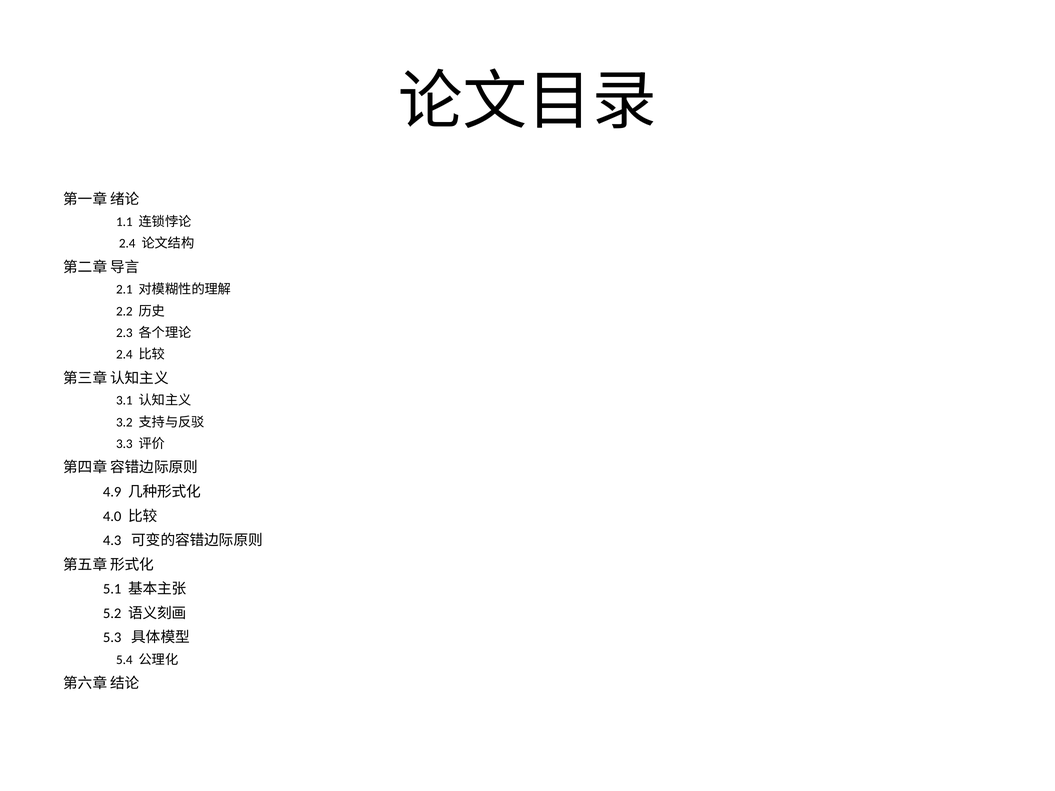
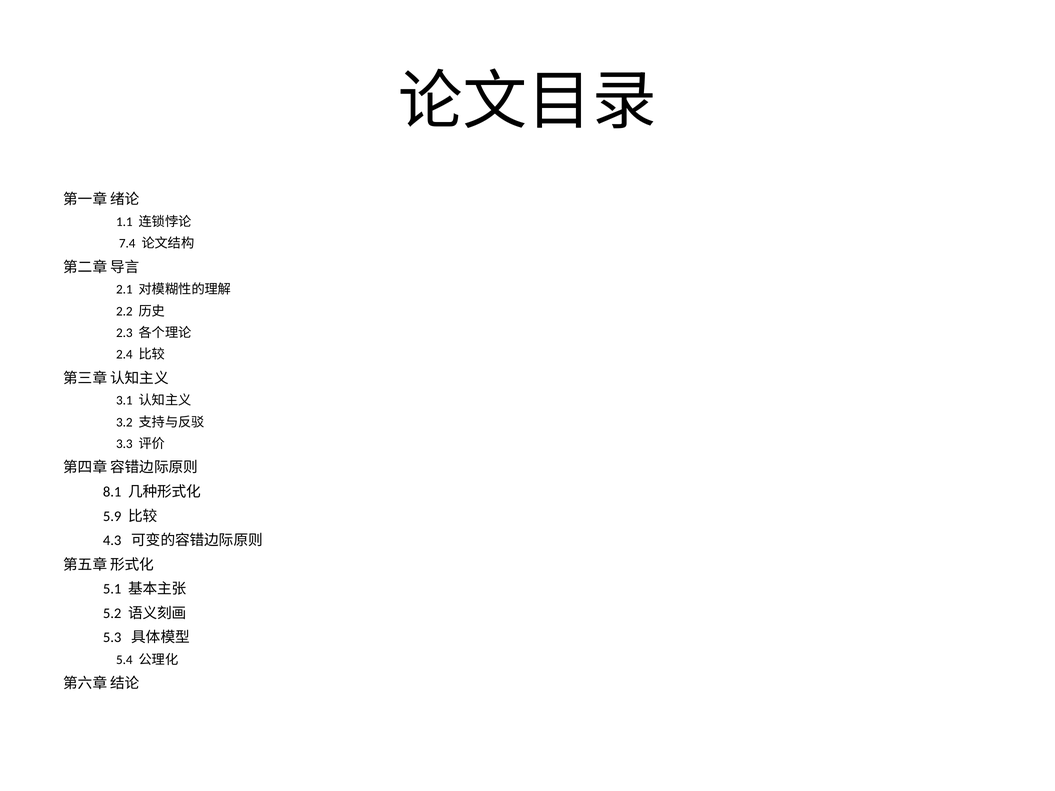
2.4: 2.4 -> 7.4 (127, 244)
4.9: 4.9 -> 8.1 (112, 492)
4.0: 4.0 -> 5.9 (112, 516)
